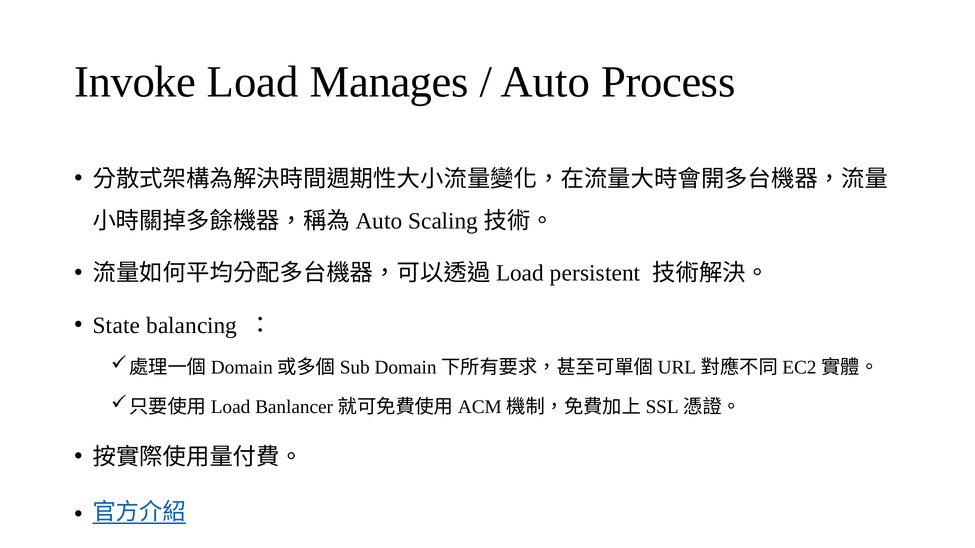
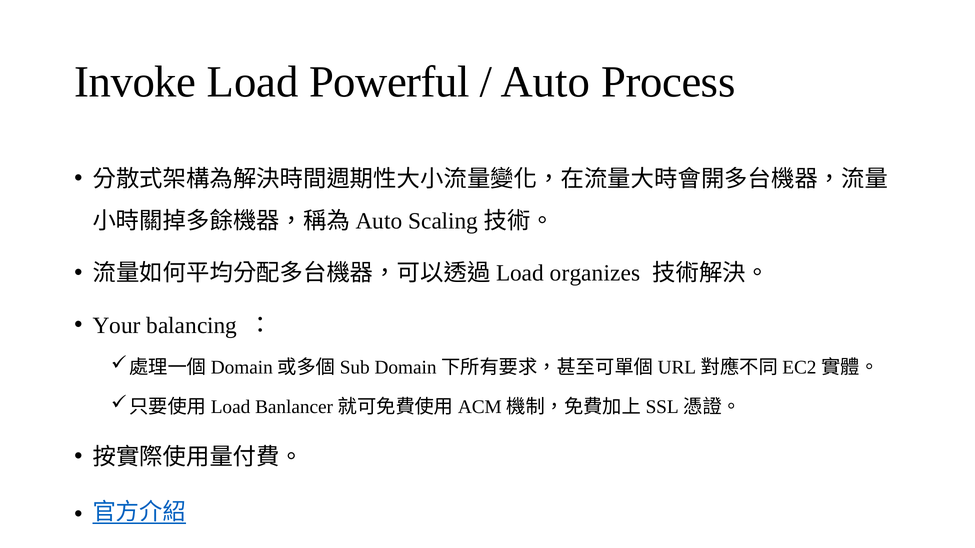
Manages: Manages -> Powerful (389, 82)
persistent: persistent -> organizes (595, 273)
State: State -> Your (117, 326)
